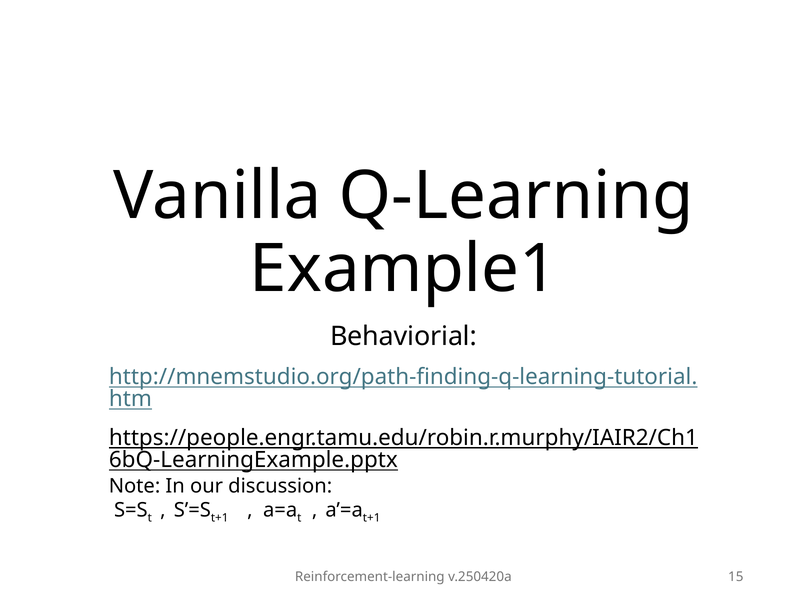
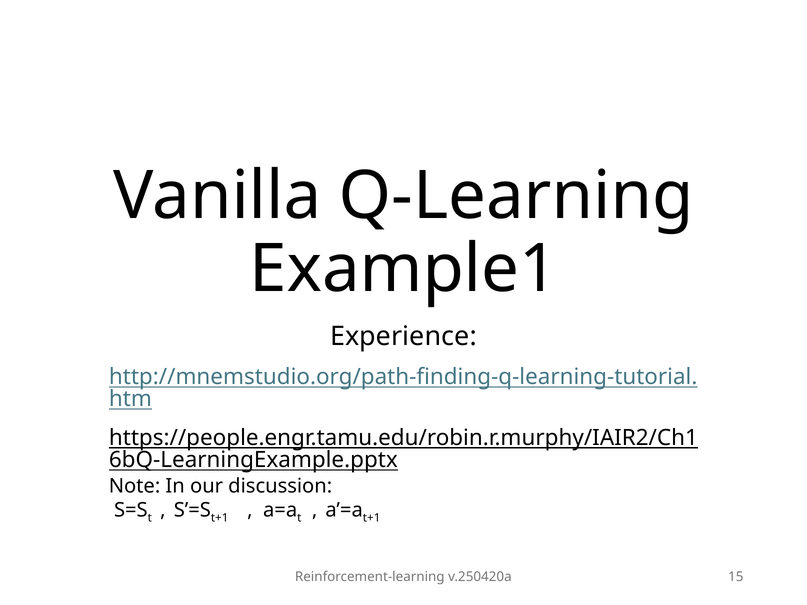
Behaviorial: Behaviorial -> Experience (403, 336)
